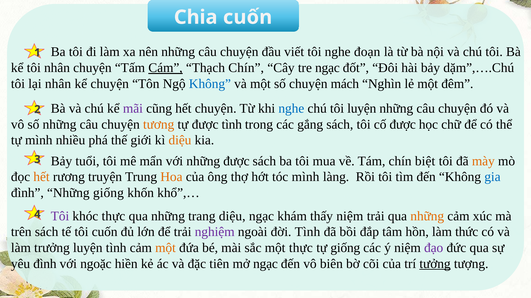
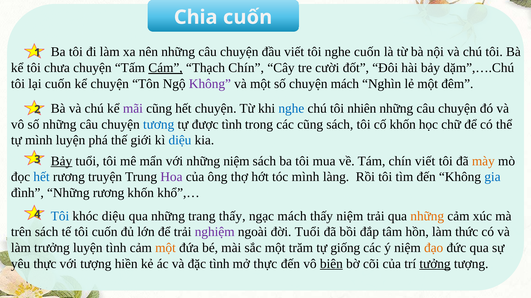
nghe đoạn: đoạn -> cuốn (367, 52)
tôi nhân: nhân -> chưa (57, 68)
tre ngạc: ngạc -> cười (327, 68)
lại nhân: nhân -> cuốn (58, 84)
Không colour: blue -> purple (210, 84)
tôi luyện: luyện -> nhiên (362, 109)
tương colour: orange -> blue (159, 125)
các gắng: gắng -> cũng (310, 125)
cố được: được -> khốn (403, 125)
mình nhiều: nhiều -> luyện (70, 141)
diệu colour: orange -> blue (180, 141)
Bảy underline: none -> present (61, 161)
những được: được -> niệm (236, 161)
chín biệt: biệt -> viết (425, 161)
hết colour: orange -> blue (42, 177)
Hoa colour: orange -> purple (171, 177)
Những giống: giống -> rương (109, 193)
Tôi colour: purple -> blue (60, 217)
khóc thực: thực -> diệu (113, 217)
trang diệu: diệu -> thấy (232, 217)
ngạc khám: khám -> mách (292, 217)
đời Tình: Tình -> Tuổi (308, 232)
một thực: thực -> trăm (301, 248)
đạo colour: purple -> orange (434, 248)
yêu đình: đình -> thực (45, 264)
với ngoặc: ngoặc -> tượng (96, 264)
đặc tiên: tiên -> tình (219, 264)
mở ngạc: ngạc -> thực (265, 264)
biên underline: none -> present (331, 264)
